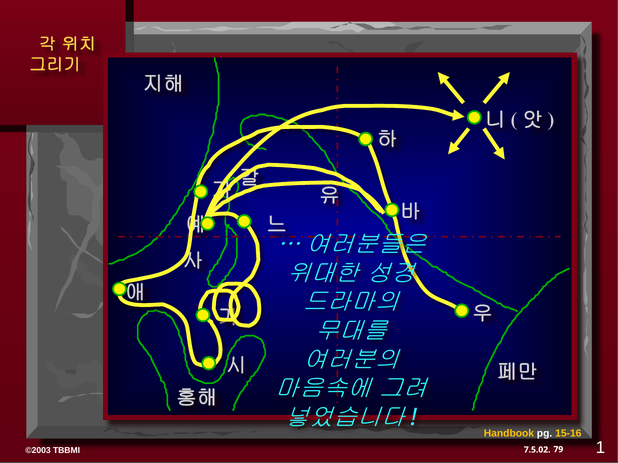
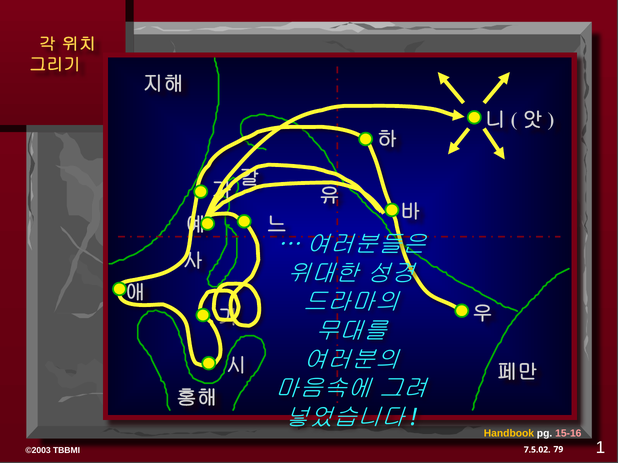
15-16 colour: yellow -> pink (568, 434)
